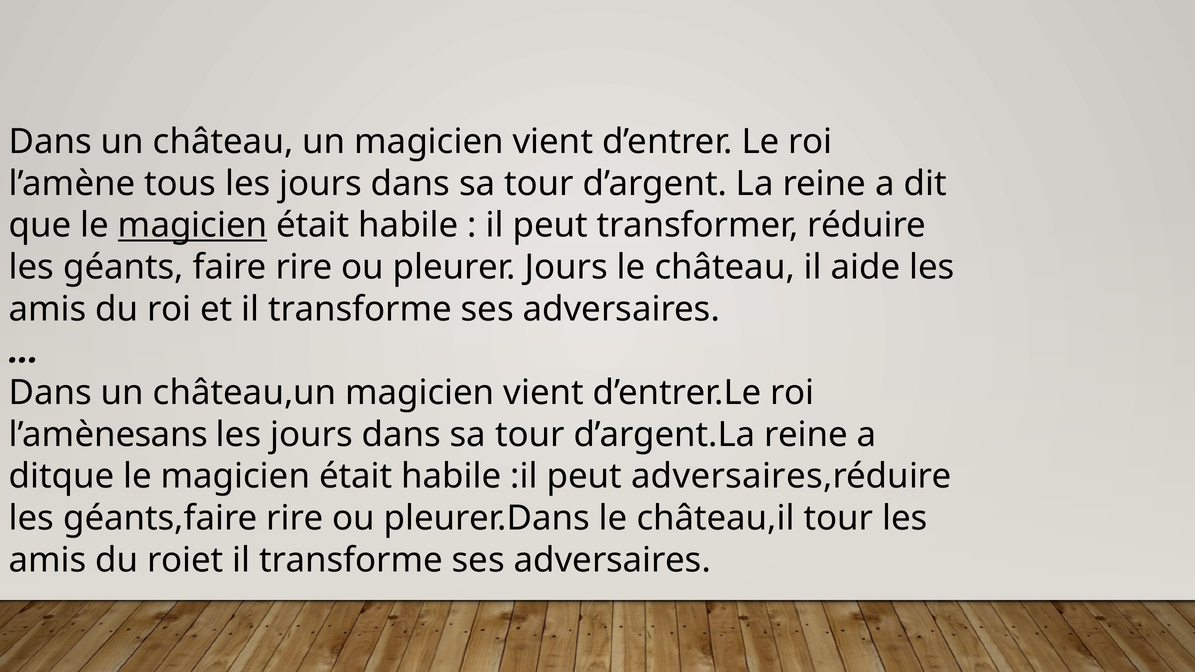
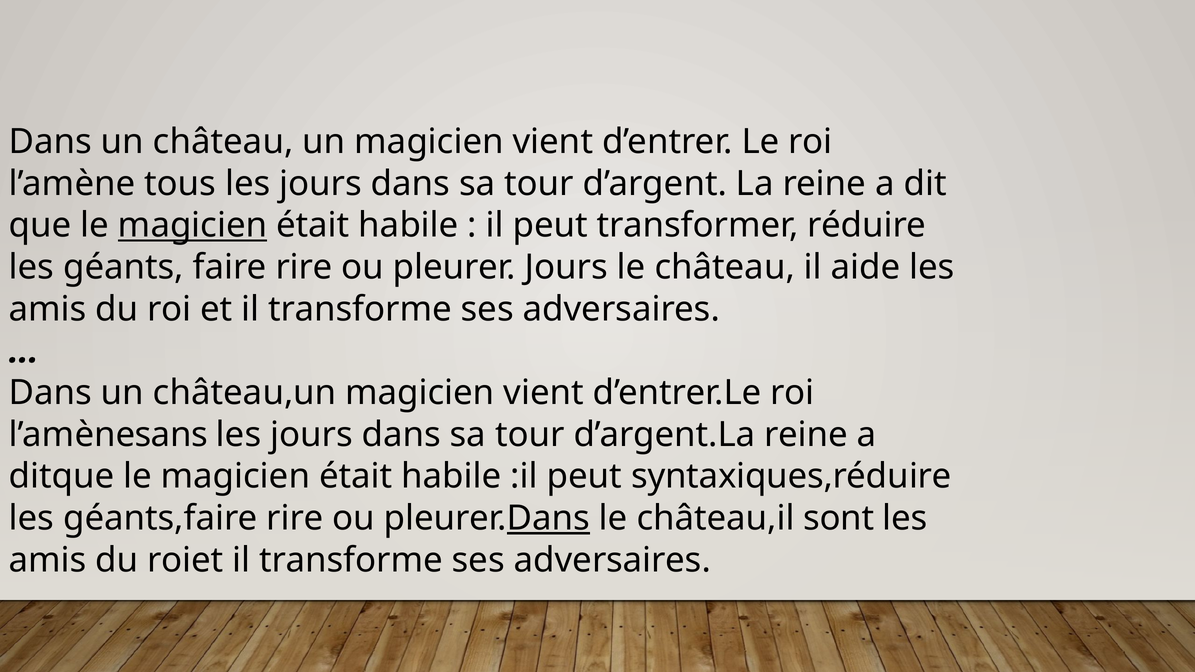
peut adversaires: adversaires -> syntaxiques (732, 477)
Dans underline: none -> present (548, 518)
il tour: tour -> sont (839, 518)
